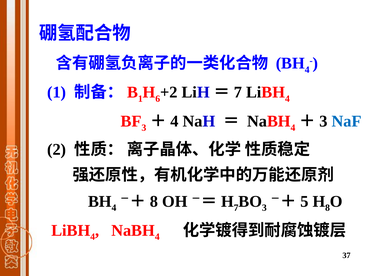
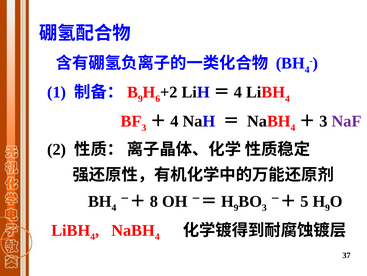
1: 1 -> 9 (140, 98)
7: 7 -> 4 (238, 92)
NaF colour: blue -> purple (347, 121)
7: 7 -> 9 (236, 207)
8: 8 -> 9 (328, 207)
